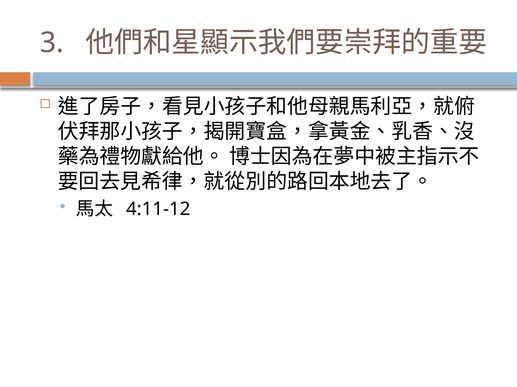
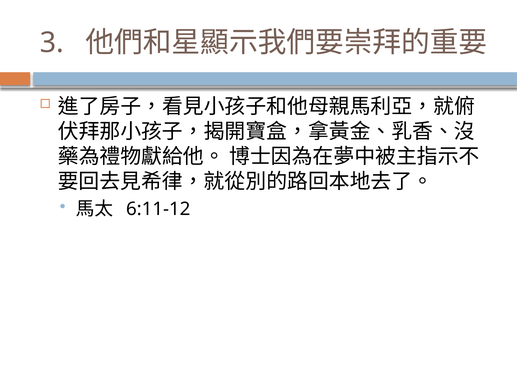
4:11-12: 4:11-12 -> 6:11-12 (158, 209)
